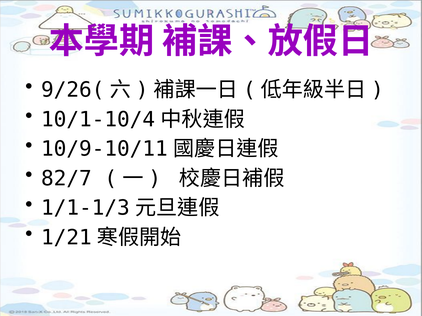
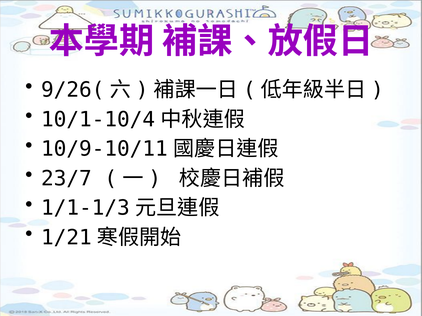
82/7: 82/7 -> 23/7 (67, 179)
